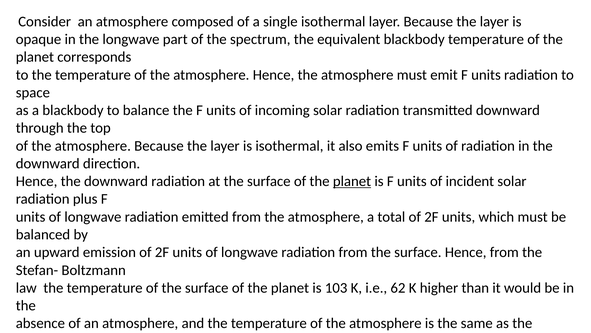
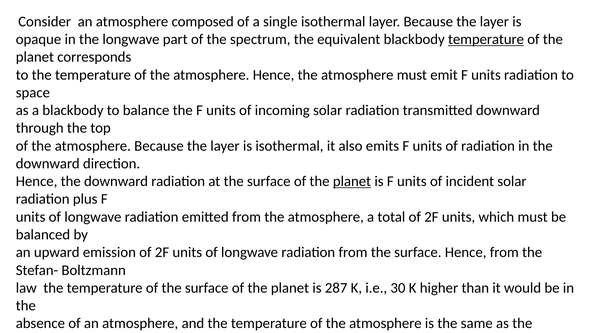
temperature underline: none -> present (486, 39)
103: 103 -> 287 (336, 287)
62: 62 -> 30 (398, 287)
